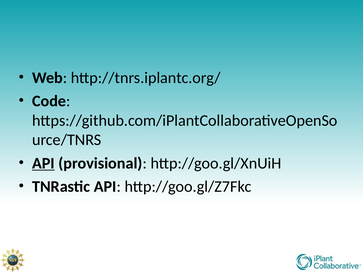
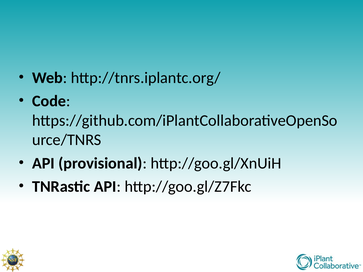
API underline: present -> none (43, 163)
